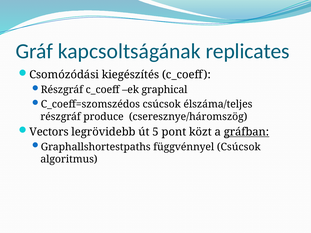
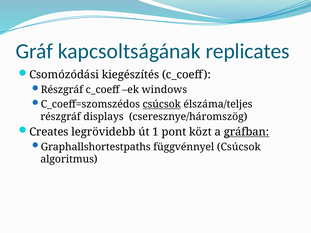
graphical: graphical -> windows (164, 90)
csúcsok underline: none -> present (162, 104)
produce: produce -> displays (103, 117)
Vectors: Vectors -> Creates (49, 132)
5: 5 -> 1 (156, 132)
